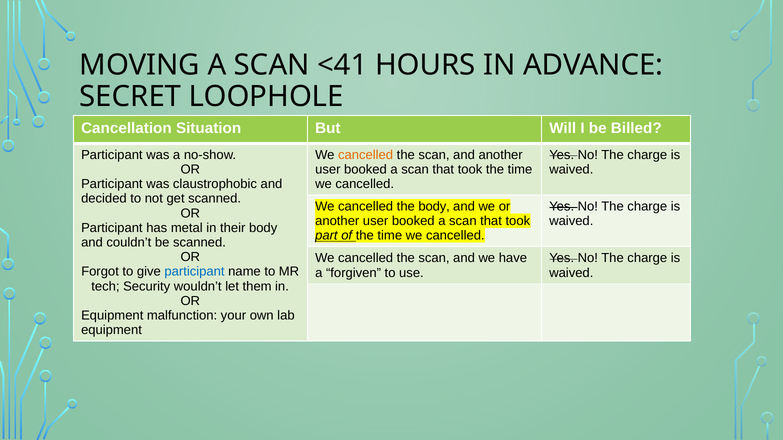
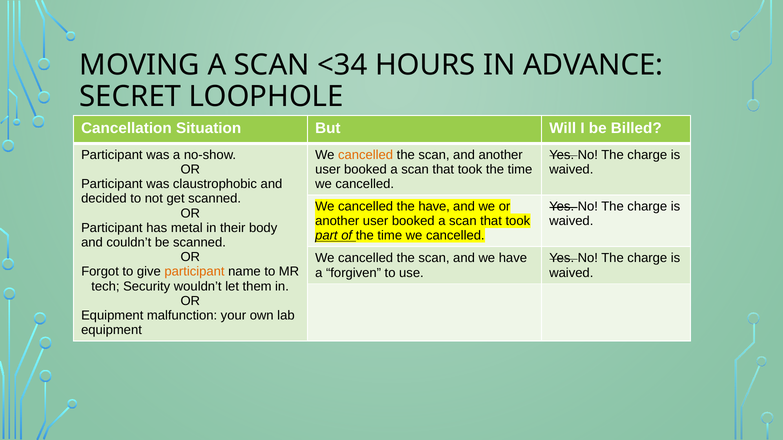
<41: <41 -> <34 (342, 65)
the body: body -> have (434, 207)
participant colour: blue -> orange (194, 272)
